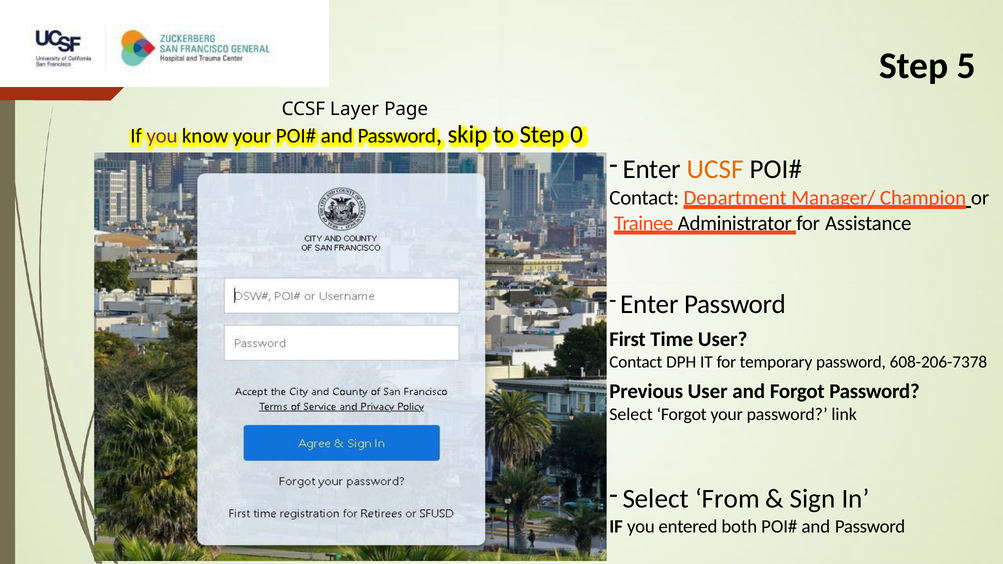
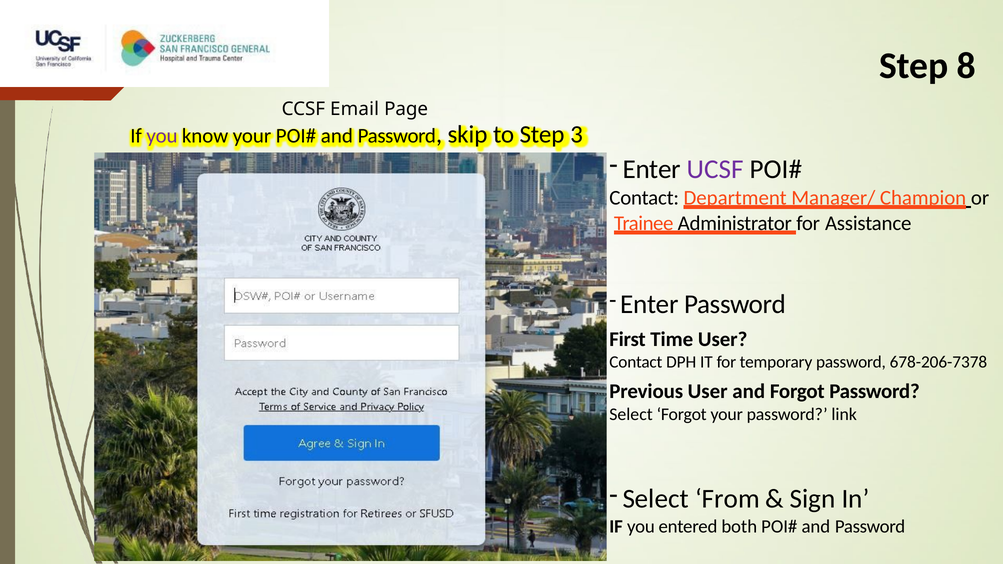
5: 5 -> 8 (966, 66)
Layer: Layer -> Email (355, 109)
0: 0 -> 3 (576, 135)
UCSF colour: orange -> purple (715, 169)
608-206-7378: 608-206-7378 -> 678-206-7378 (938, 362)
